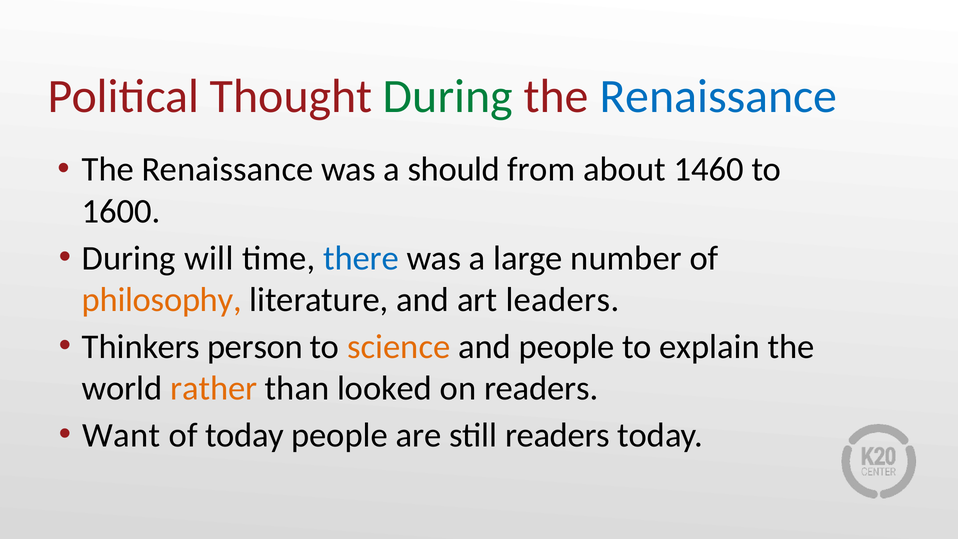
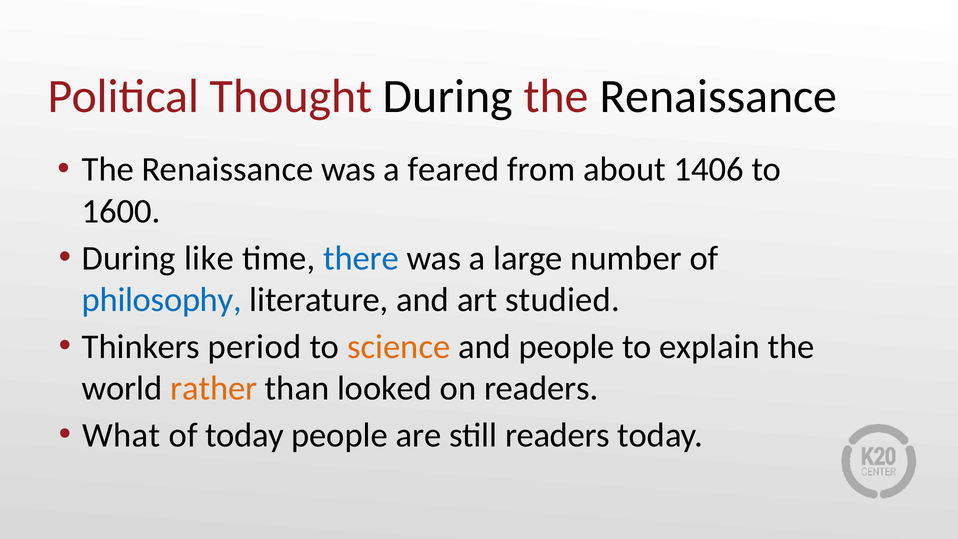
During colour: green -> black (448, 97)
Renaissance colour: blue -> black (718, 97)
should: should -> feared (454, 170)
1460: 1460 -> 1406 (709, 170)
will: will -> like (209, 258)
philosophy colour: orange -> blue (162, 300)
leaders: leaders -> studied (562, 300)
person: person -> period (255, 347)
Want: Want -> What (121, 435)
